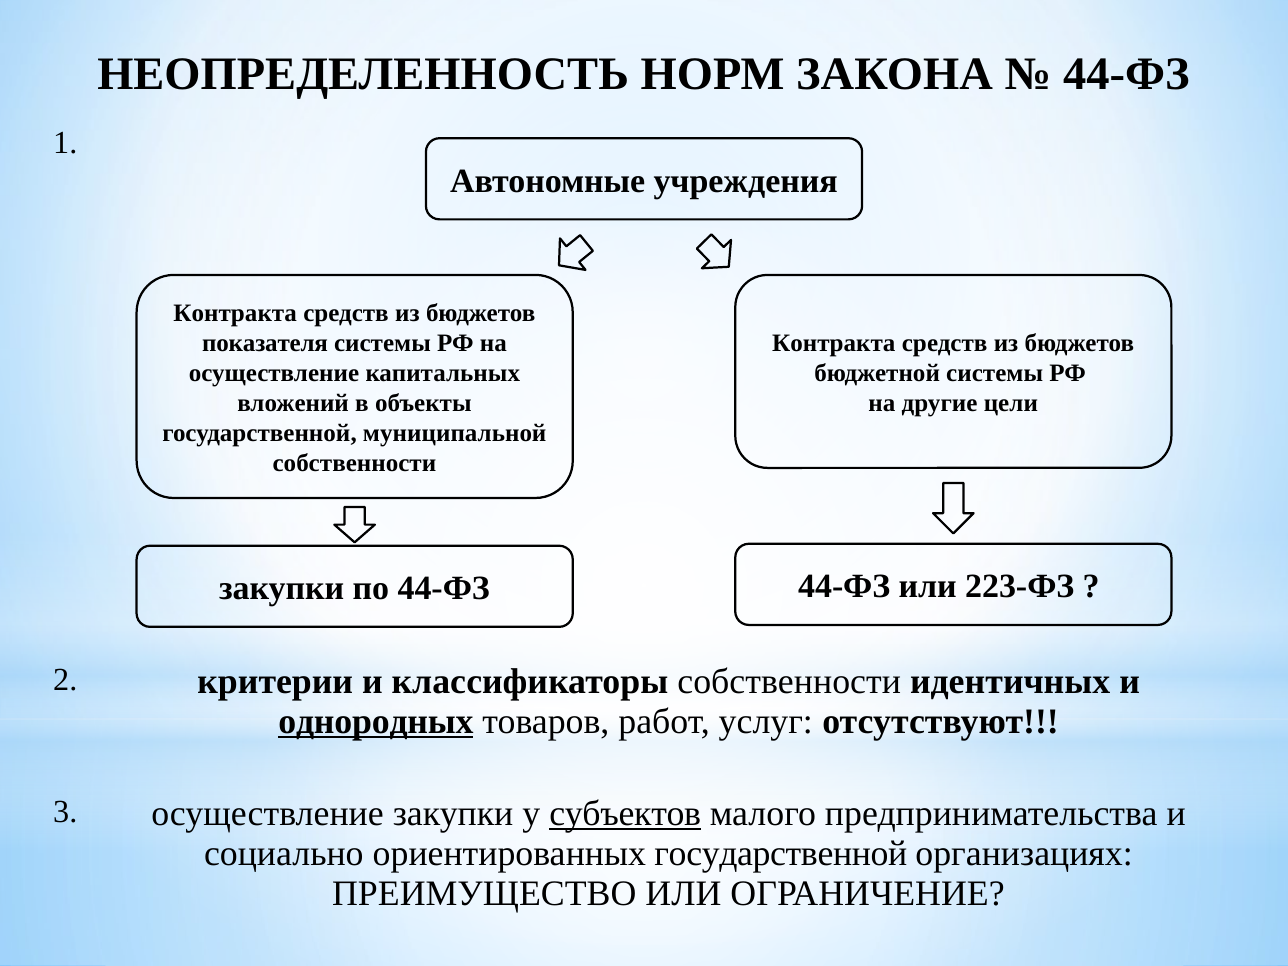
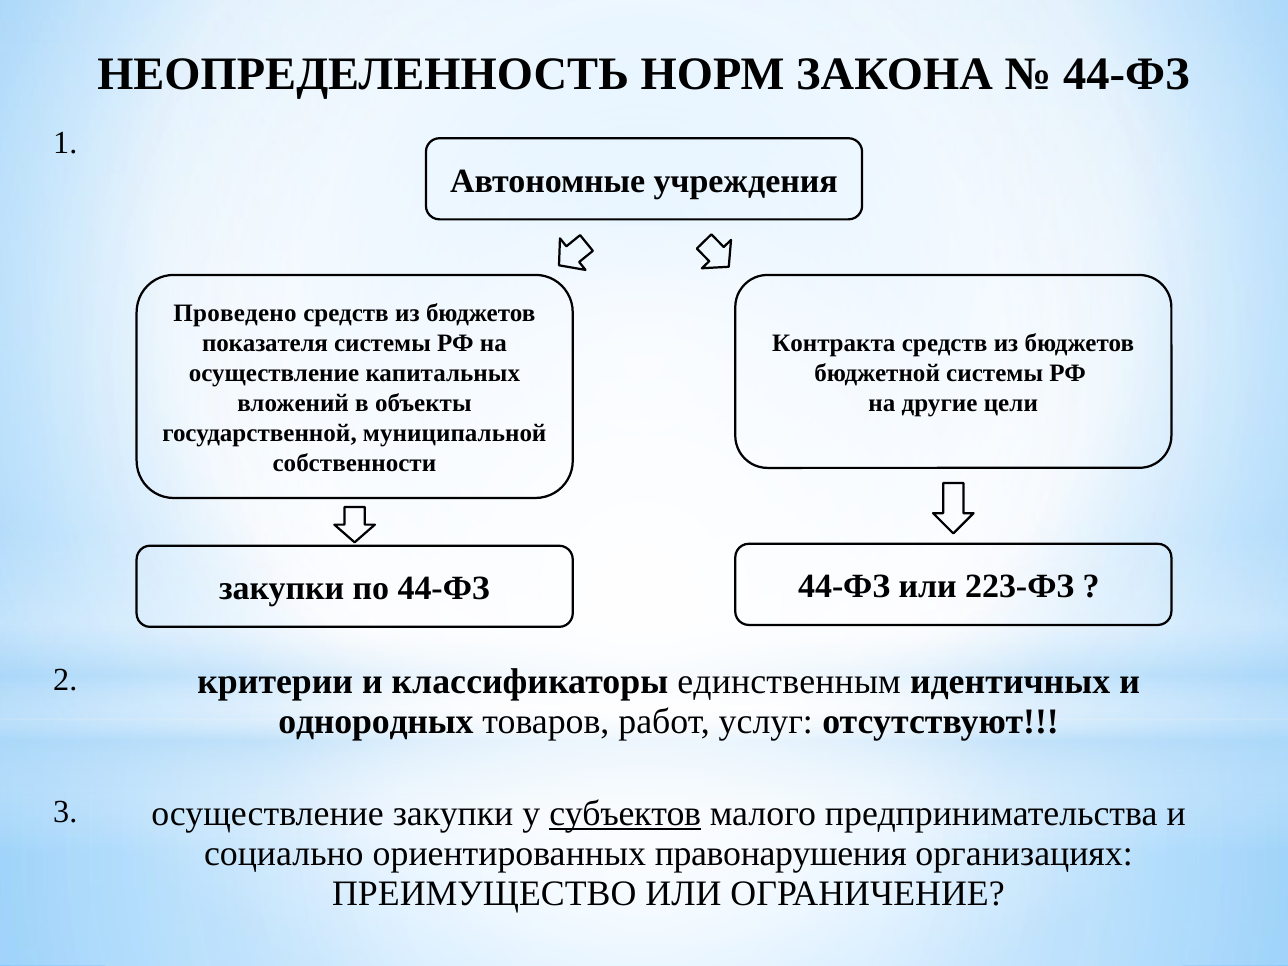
Контракта: Контракта -> Проведено (235, 313)
классификаторы собственности: собственности -> единственным (789, 682)
однородных underline: present -> none (376, 722)
ориентированных государственной: государственной -> правонарушения (781, 854)
